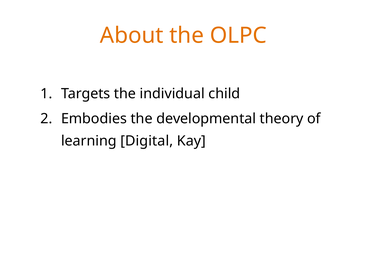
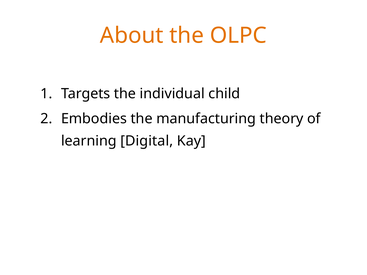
developmental: developmental -> manufacturing (206, 119)
